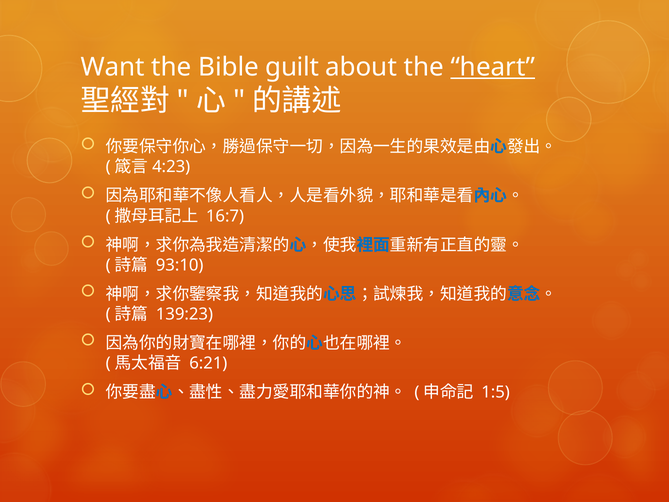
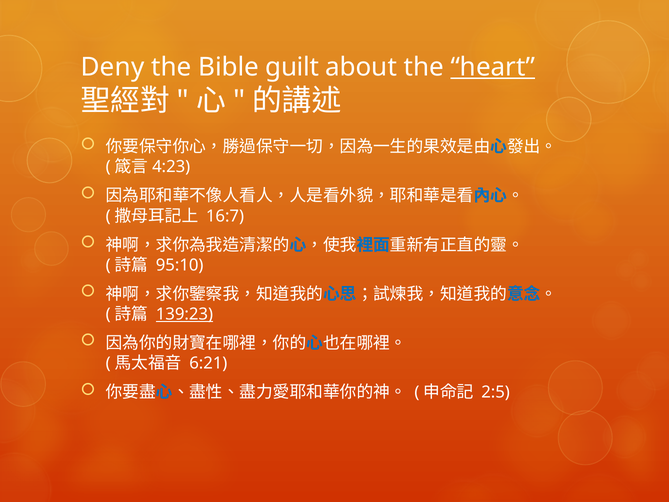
Want: Want -> Deny (112, 67)
93:10: 93:10 -> 95:10 (180, 265)
139:23 underline: none -> present (184, 314)
1:5: 1:5 -> 2:5 (496, 392)
